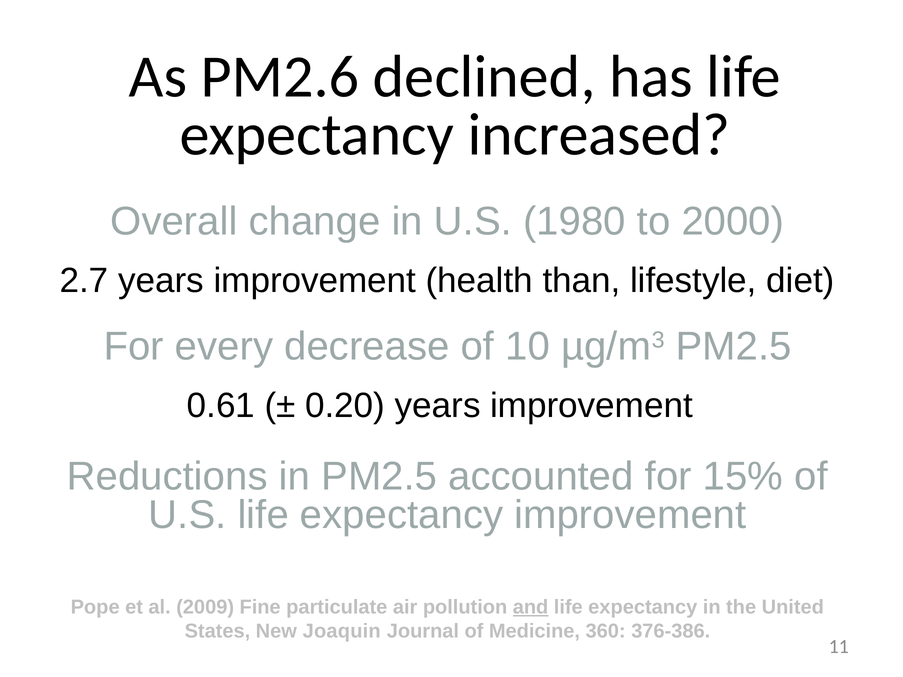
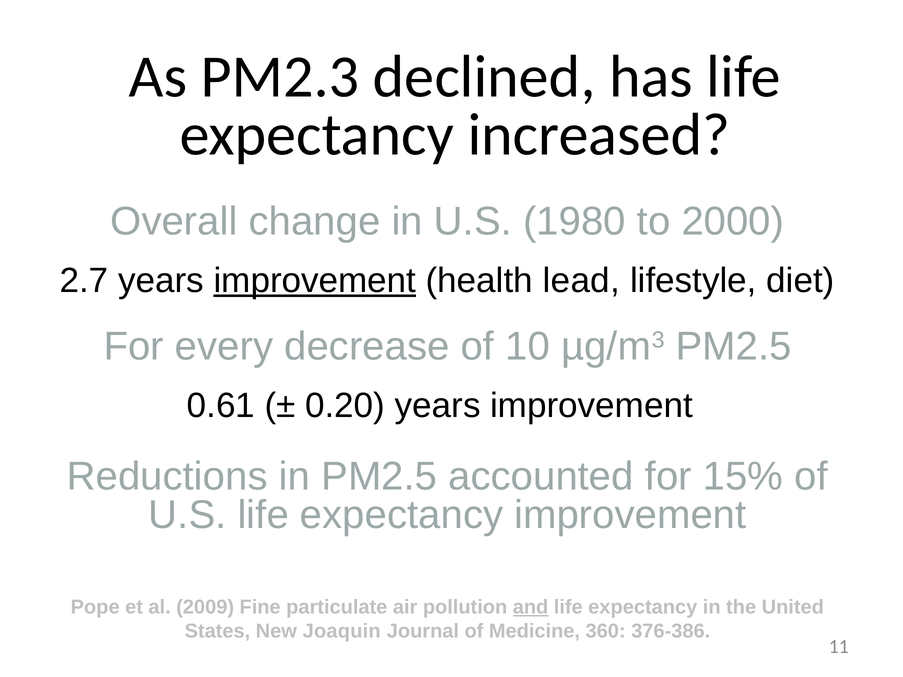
PM2.6: PM2.6 -> PM2.3 (280, 77)
improvement underline: none -> present (315, 281)
than: than -> lead (581, 281)
